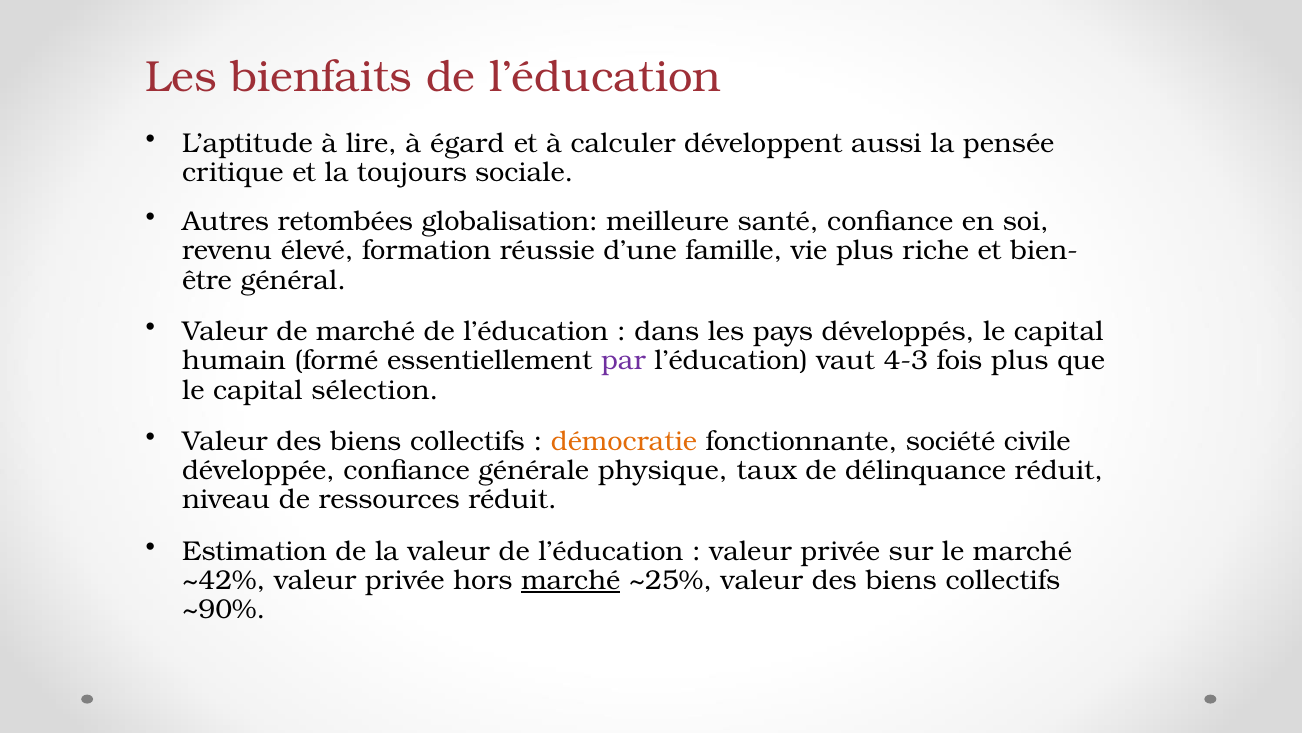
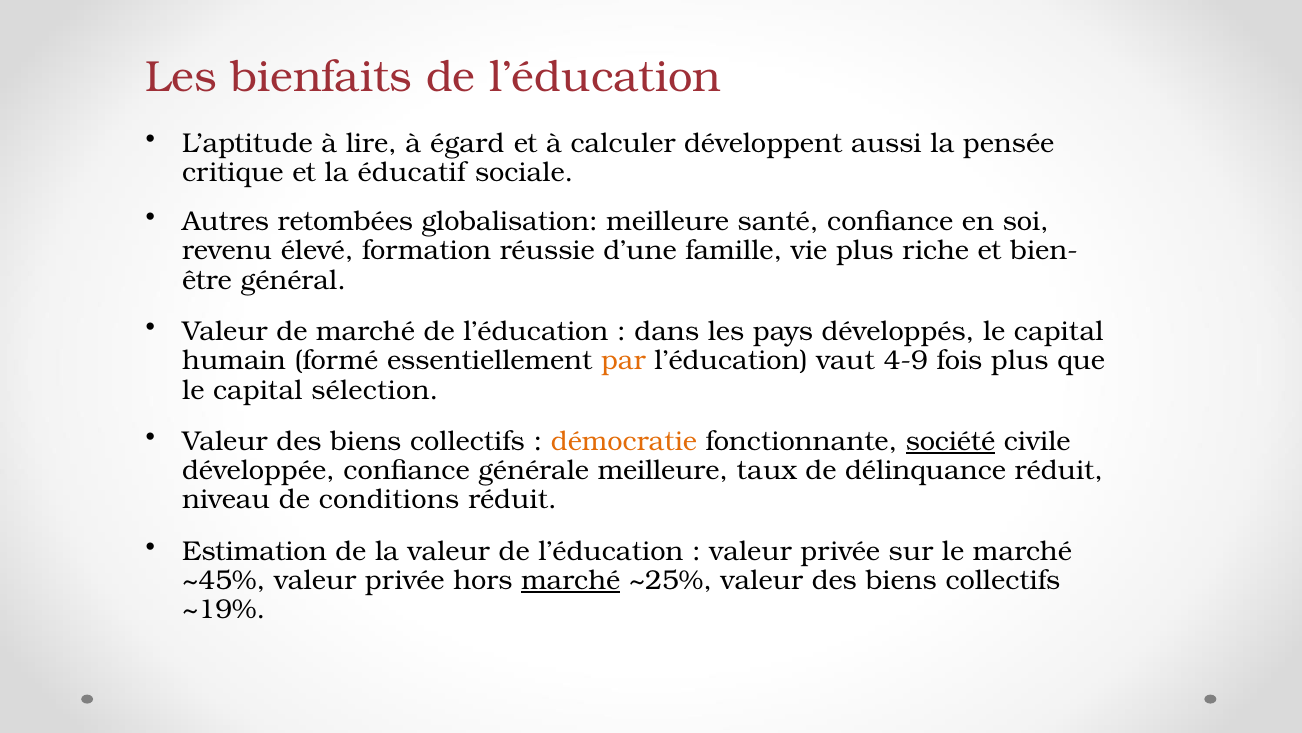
toujours: toujours -> éducatif (412, 173)
par colour: purple -> orange (623, 360)
4-3: 4-3 -> 4-9 (906, 360)
société underline: none -> present (951, 441)
générale physique: physique -> meilleure (663, 470)
ressources: ressources -> conditions (389, 500)
~42%: ~42% -> ~45% (224, 580)
~90%: ~90% -> ~19% (224, 609)
